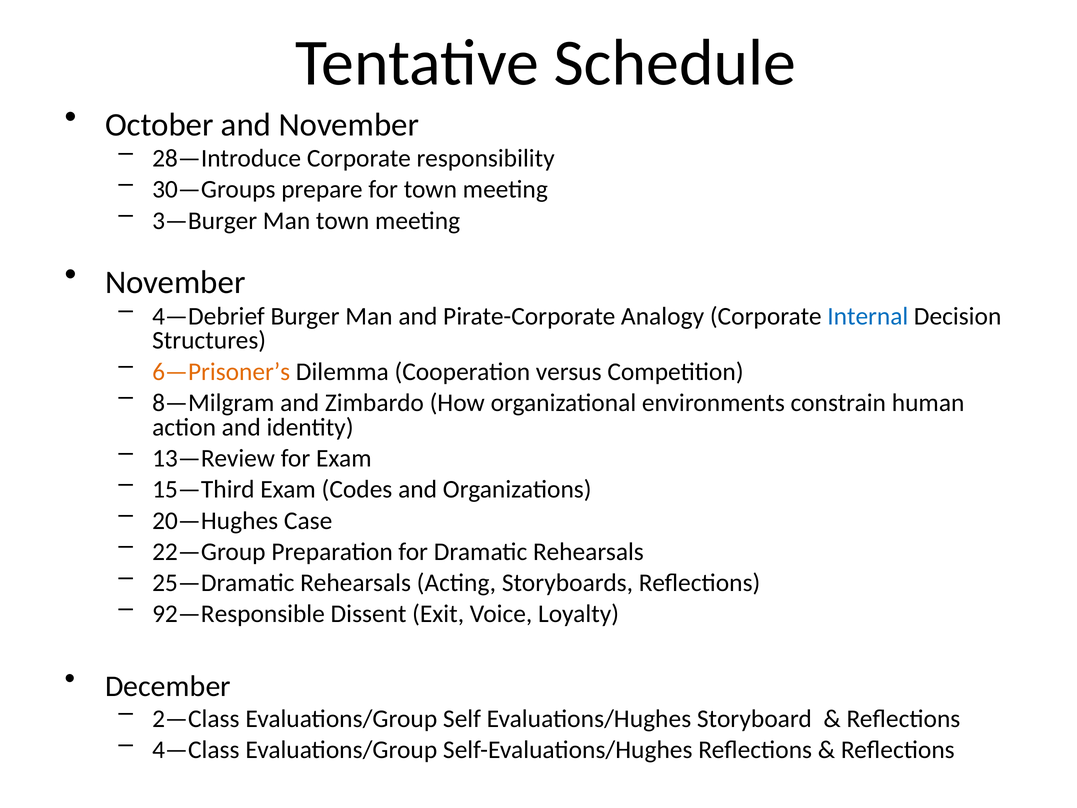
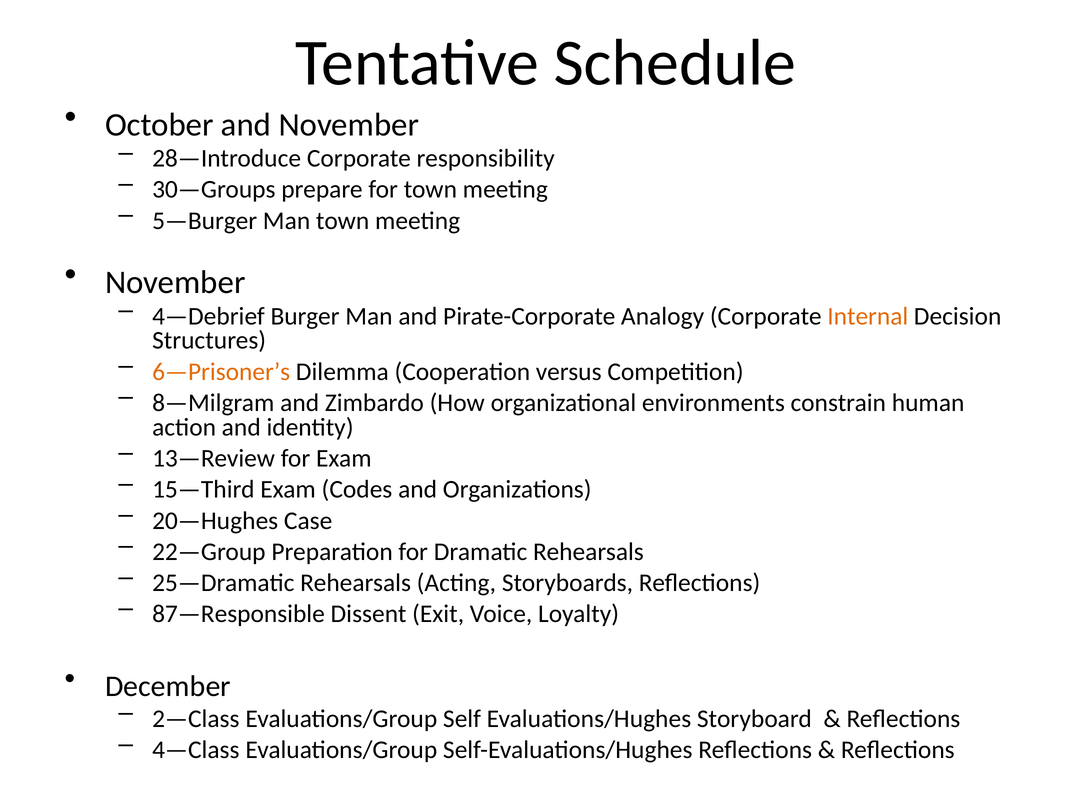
3—Burger: 3—Burger -> 5—Burger (205, 221)
Internal colour: blue -> orange (868, 316)
92—Responsible: 92—Responsible -> 87—Responsible (238, 614)
